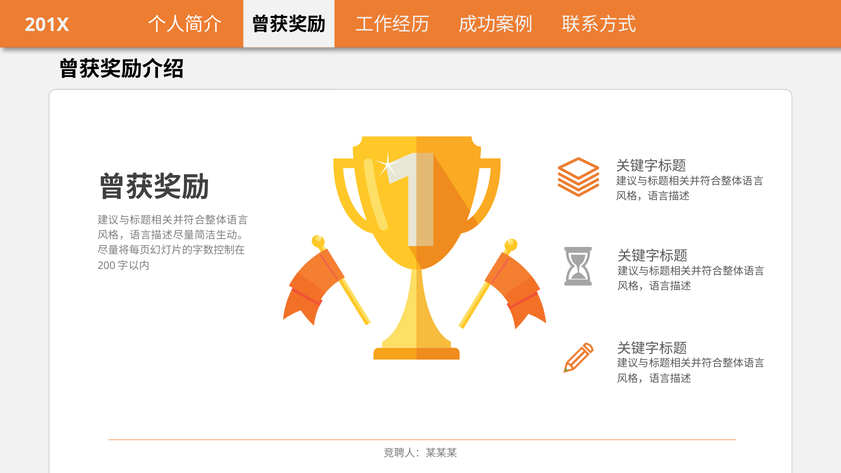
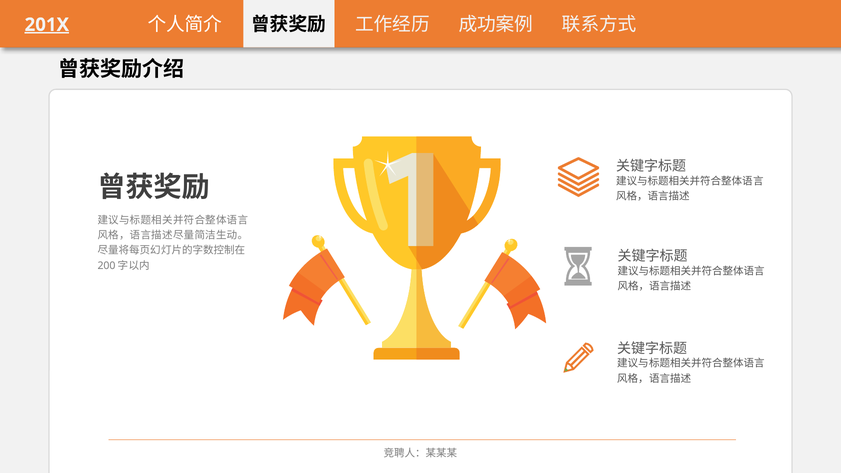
201X underline: none -> present (47, 25)
